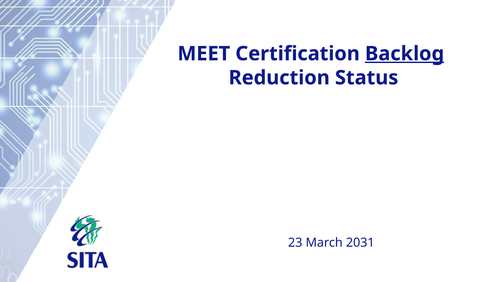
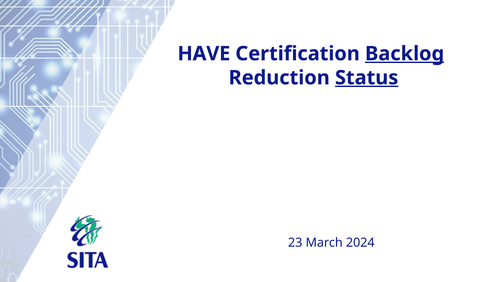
MEET: MEET -> HAVE (204, 54)
Status underline: none -> present (367, 78)
2031: 2031 -> 2024 (360, 242)
